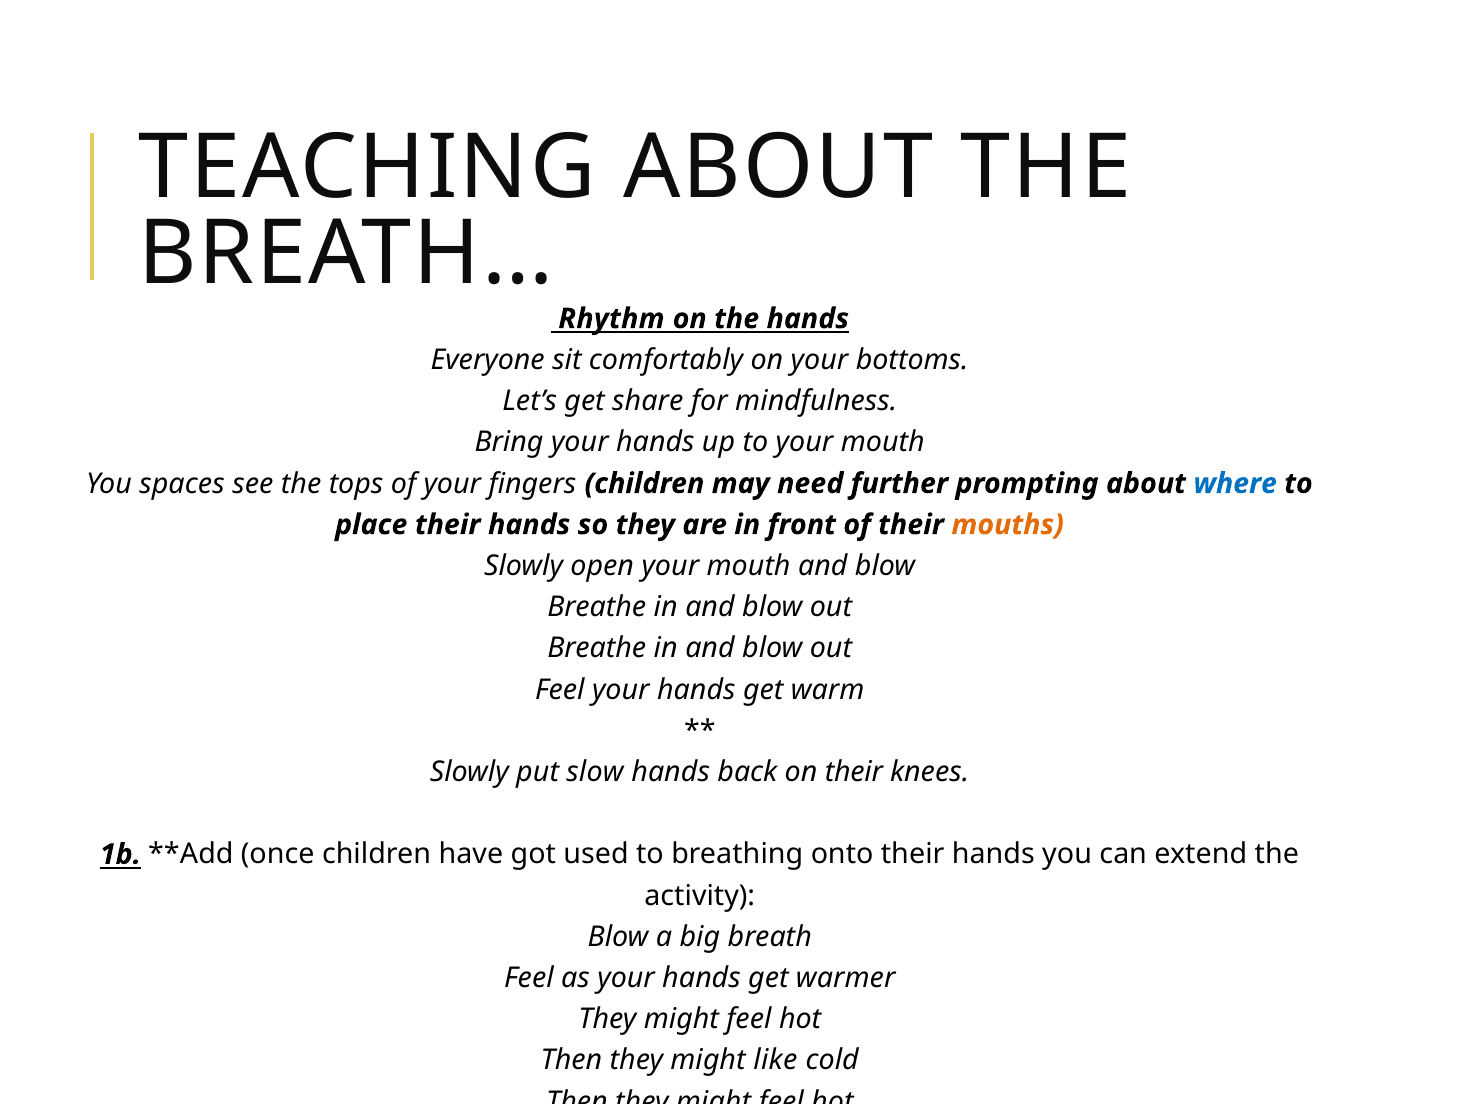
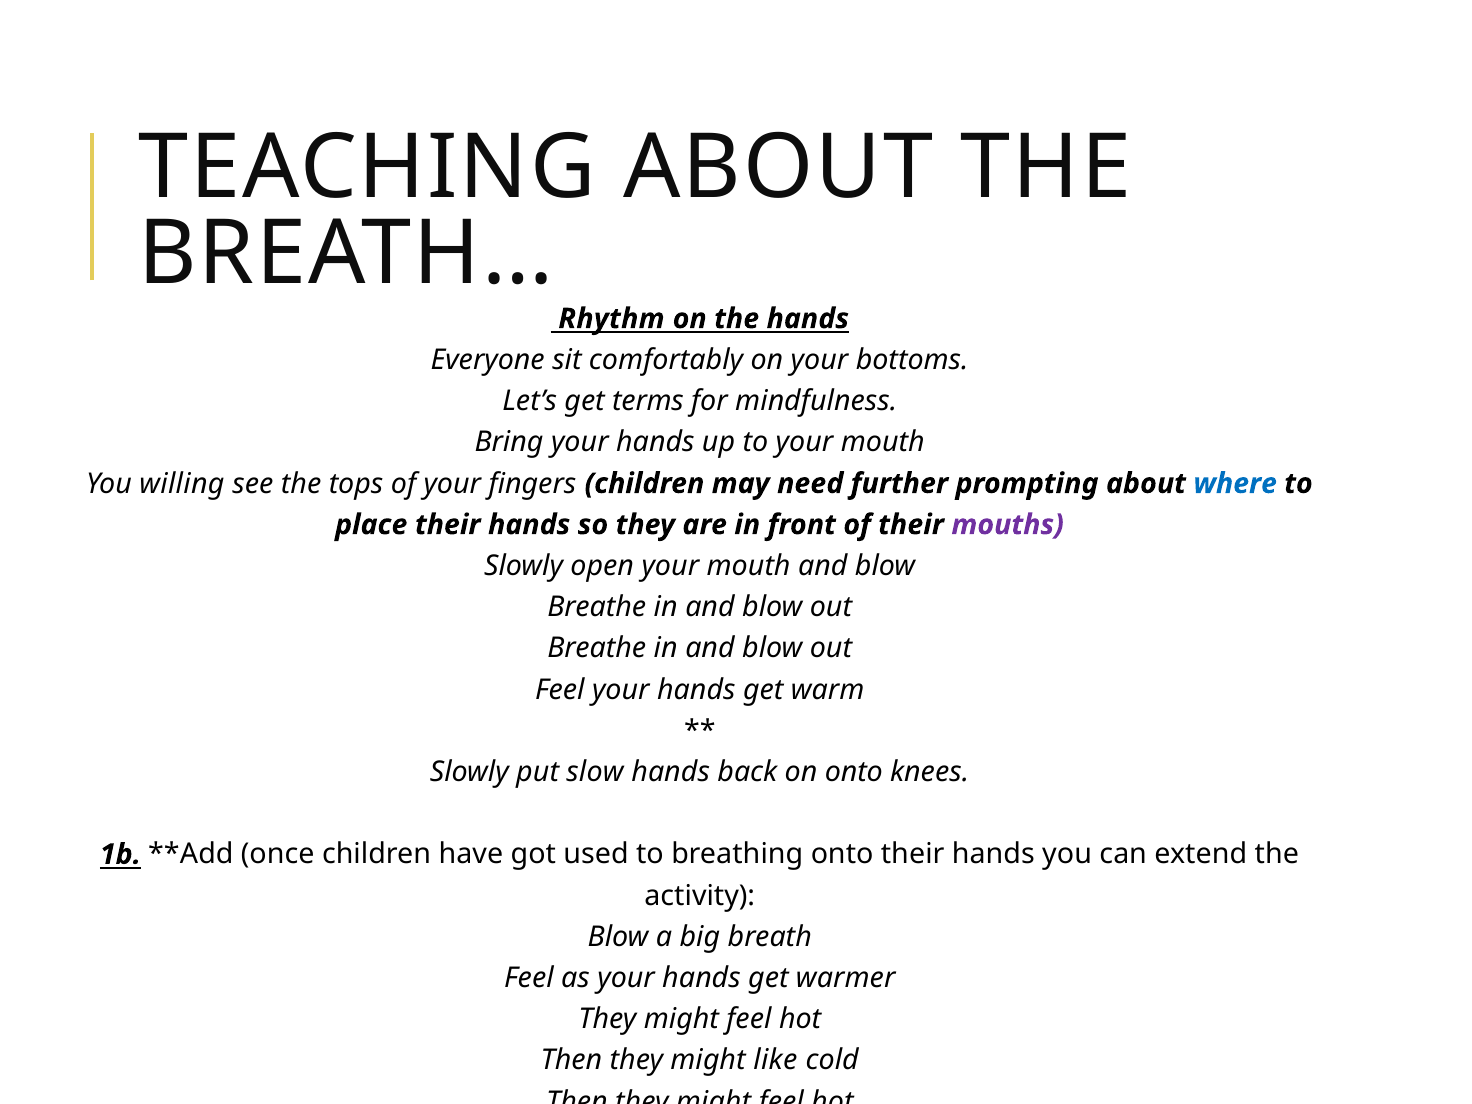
share: share -> terms (648, 401)
spaces: spaces -> willing (182, 484)
mouths colour: orange -> purple (1008, 525)
on their: their -> onto (854, 772)
